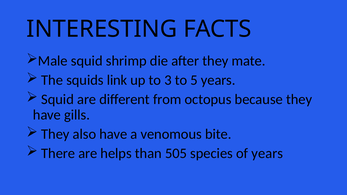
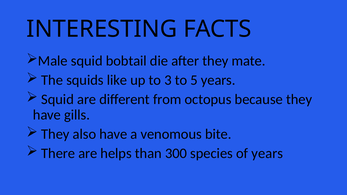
shrimp: shrimp -> bobtail (126, 61)
link: link -> like (117, 80)
505: 505 -> 300 (176, 153)
